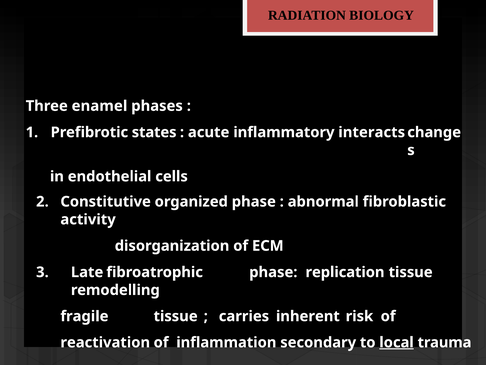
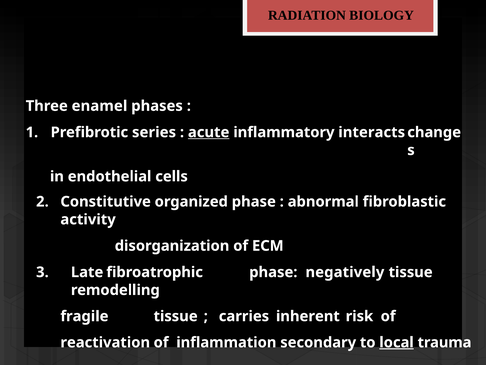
states: states -> series (154, 132)
acute underline: none -> present (209, 132)
replication: replication -> negatively (345, 272)
